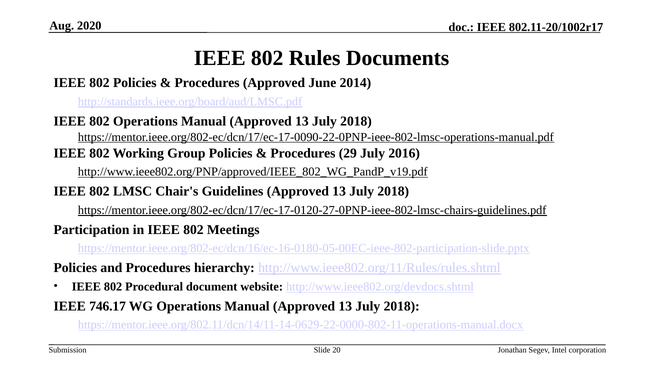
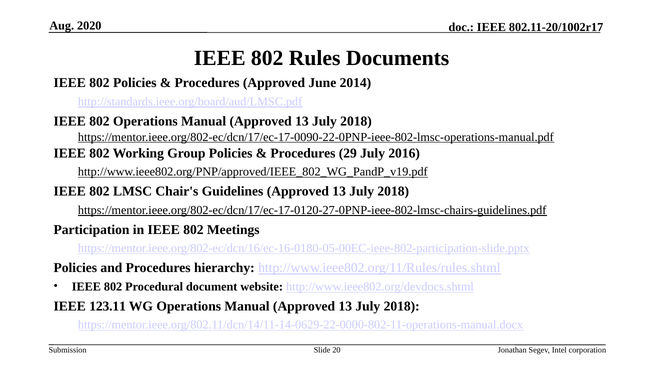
746.17: 746.17 -> 123.11 (108, 306)
